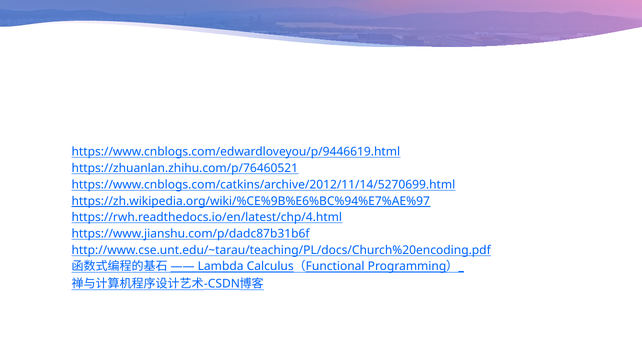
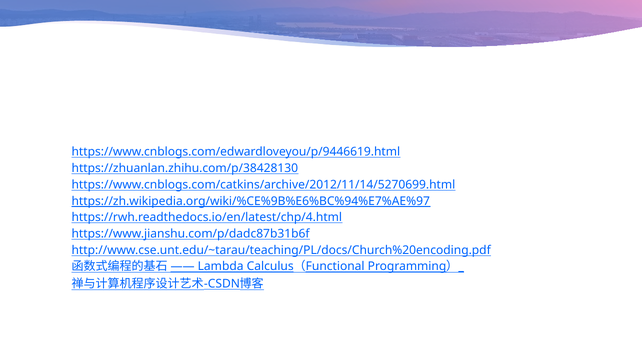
https://zhuanlan.zhihu.com/p/76460521: https://zhuanlan.zhihu.com/p/76460521 -> https://zhuanlan.zhihu.com/p/38428130 (185, 168)
